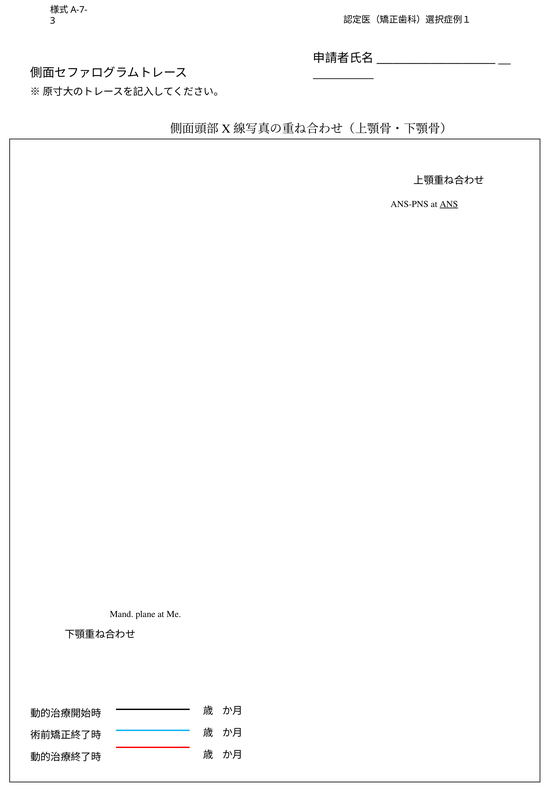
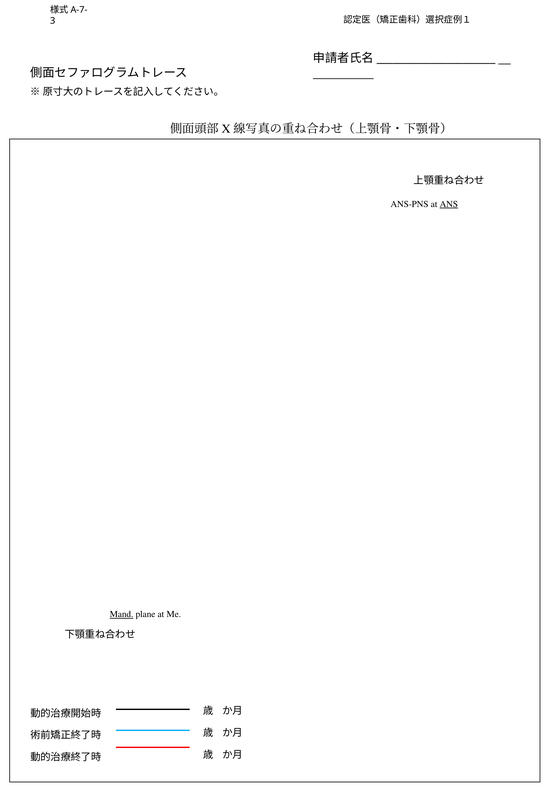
Mand underline: none -> present (122, 614)
